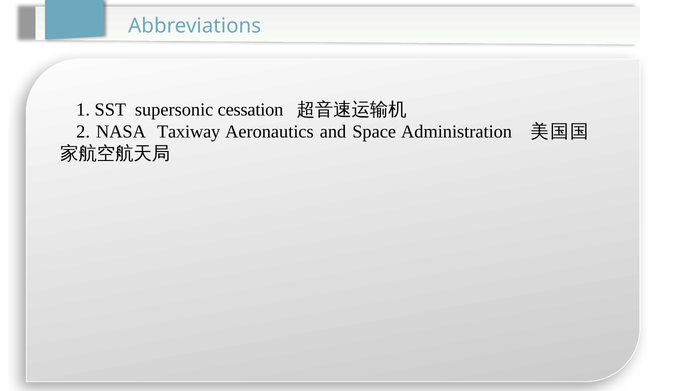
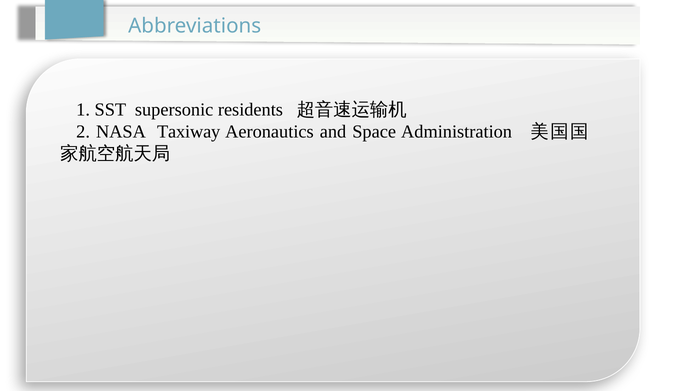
cessation: cessation -> residents (250, 110)
